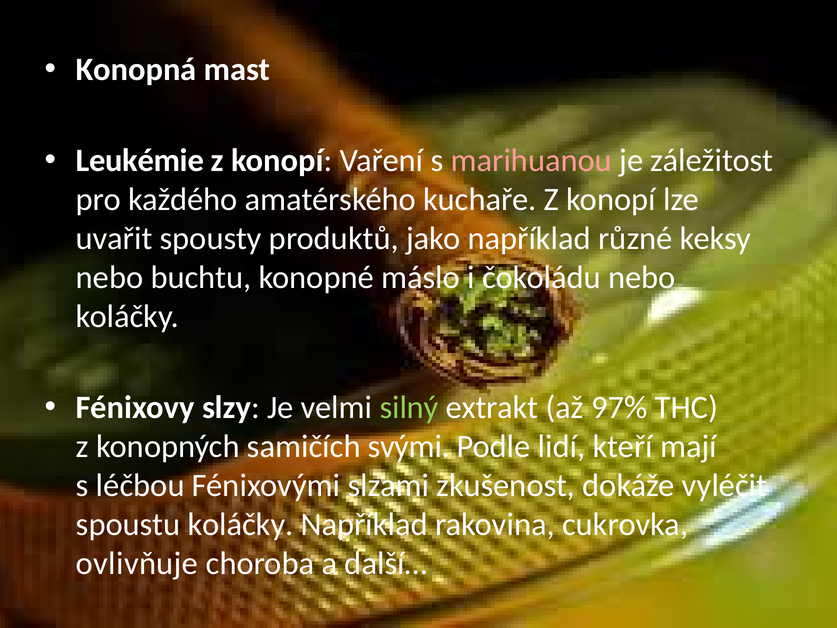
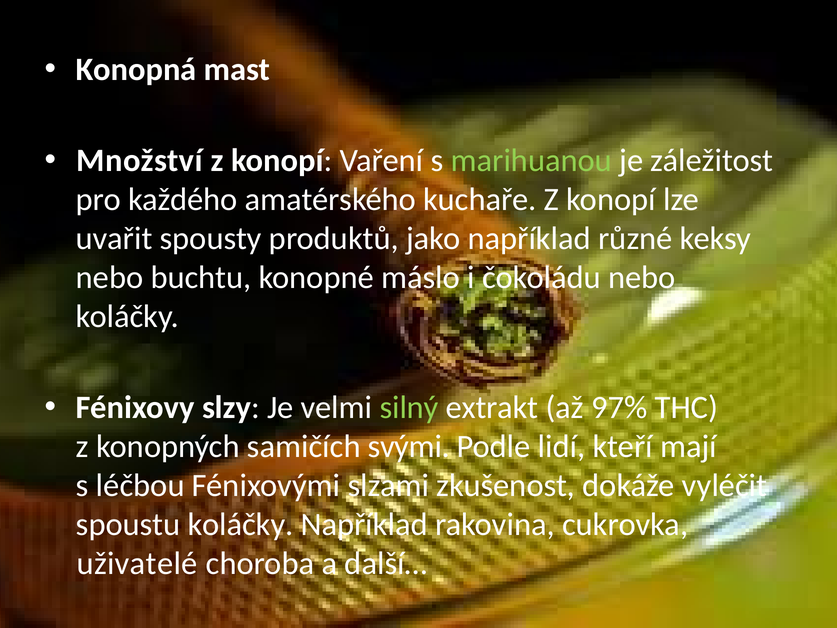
Leukémie: Leukémie -> Množství (140, 161)
marihuanou colour: pink -> light green (531, 161)
ovlivňuje: ovlivňuje -> uživatelé (137, 563)
